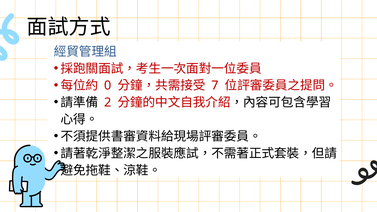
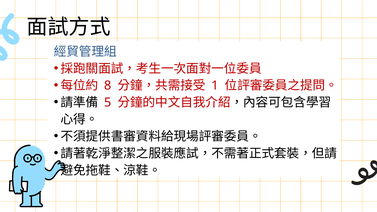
0: 0 -> 8 (108, 86)
7: 7 -> 1 (215, 86)
2: 2 -> 5 (108, 103)
